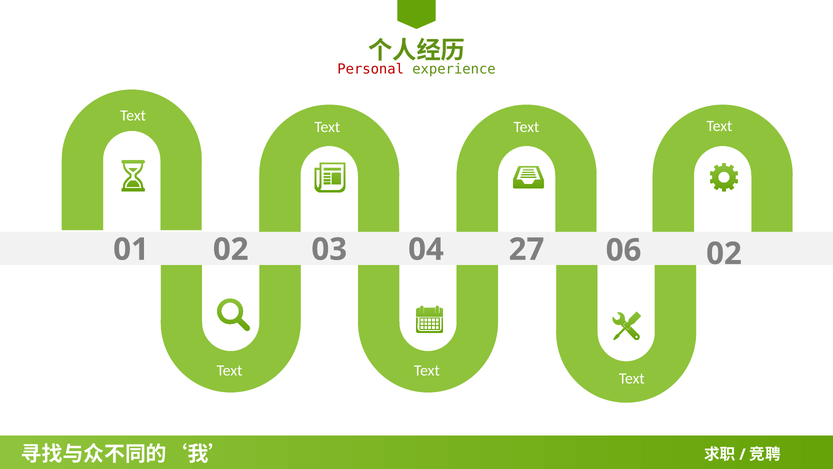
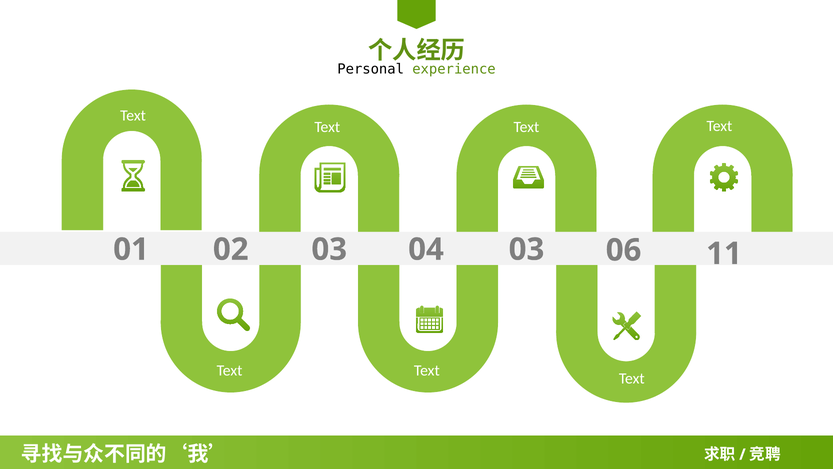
Personal colour: red -> black (371, 69)
03 27: 27 -> 03 (527, 249)
06 02: 02 -> 11 (724, 253)
